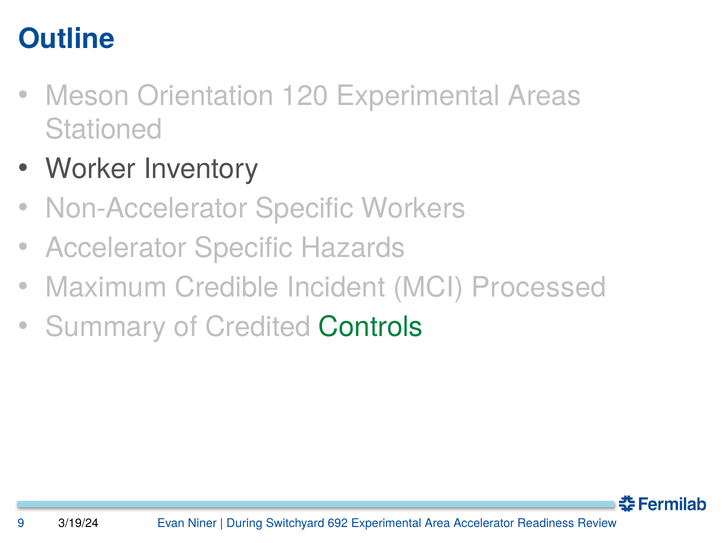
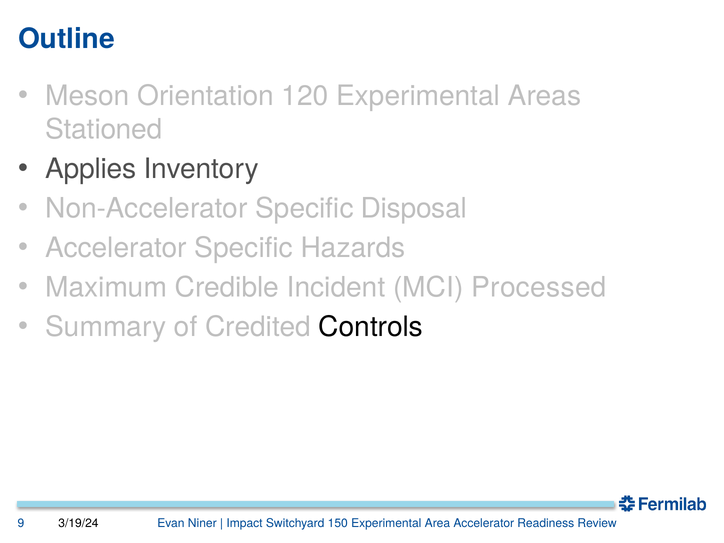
Worker: Worker -> Applies (91, 169)
Workers: Workers -> Disposal (414, 209)
Controls colour: green -> black (371, 327)
During: During -> Impact (245, 523)
692: 692 -> 150 (338, 523)
